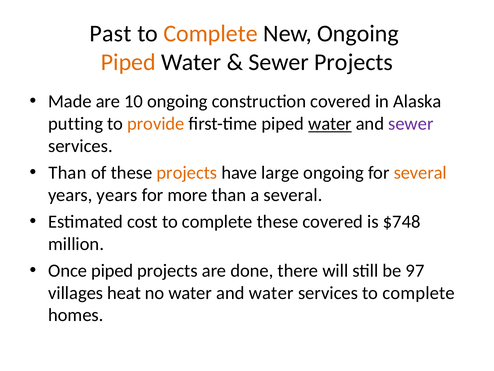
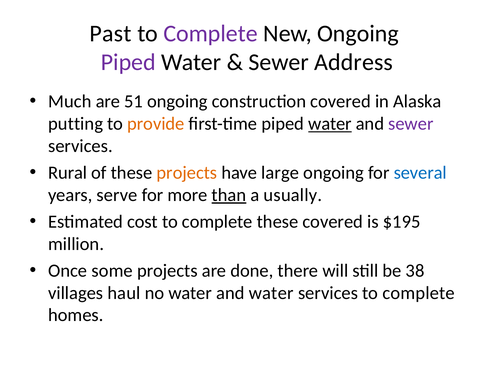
Complete colour: orange -> purple (211, 33)
Piped colour: orange -> purple (128, 62)
Sewer Projects: Projects -> Address (354, 62)
Made: Made -> Much (70, 101)
10: 10 -> 51 (134, 101)
Than: Than -> Rural (68, 172)
several colour: orange -> blue (420, 172)
years years: years -> serve (117, 195)
than underline: none -> present (229, 195)
a several: several -> usually (293, 195)
$748: $748 -> $195 (402, 221)
Once piped: piped -> some (112, 270)
97: 97 -> 38 (415, 270)
heat: heat -> haul (124, 293)
